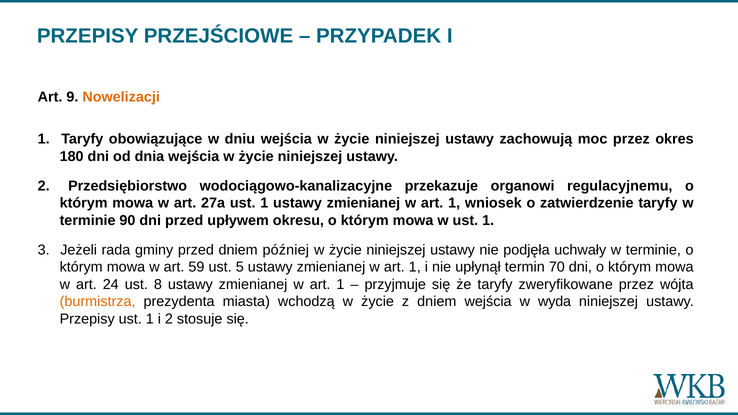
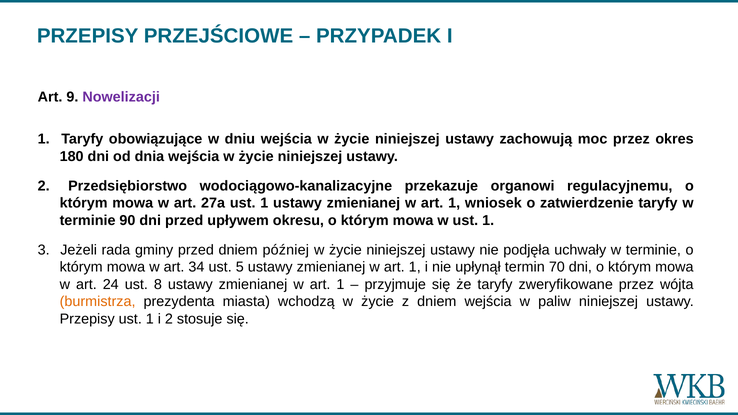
Nowelizacji colour: orange -> purple (121, 97)
59: 59 -> 34 (196, 267)
wyda: wyda -> paliw (554, 302)
